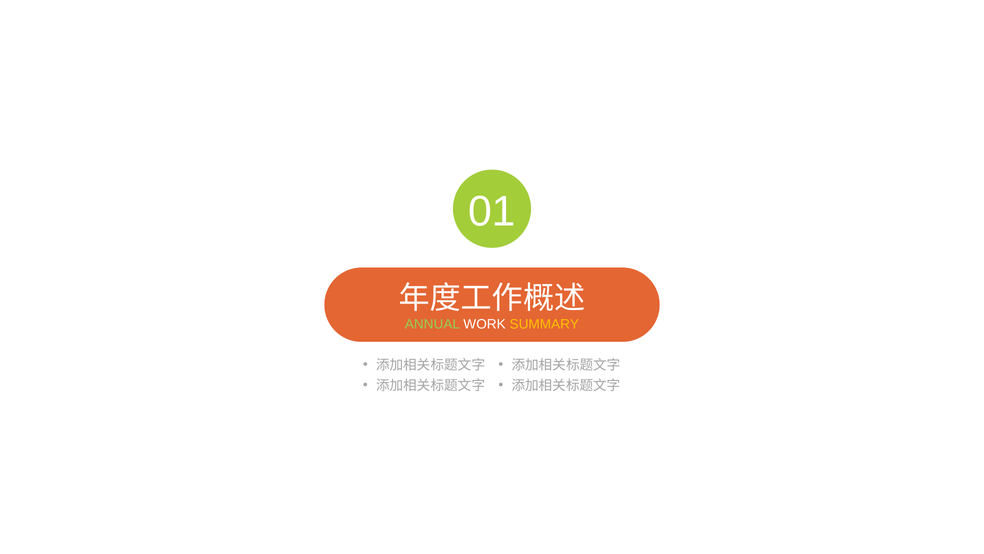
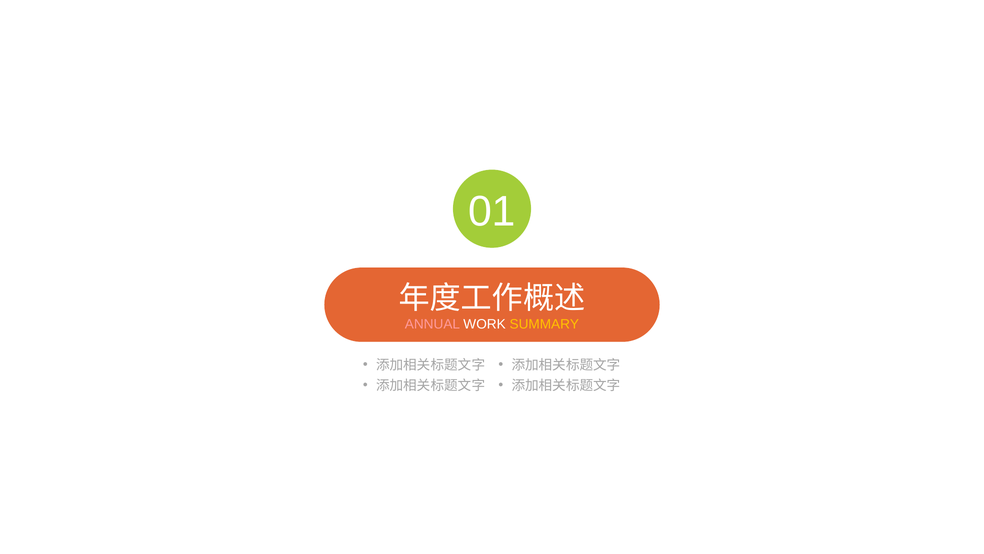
ANNUAL colour: light green -> pink (432, 324)
